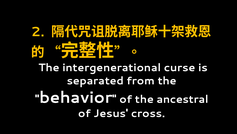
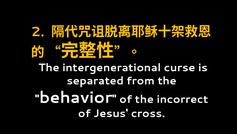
ancestral: ancestral -> incorrect (182, 99)
